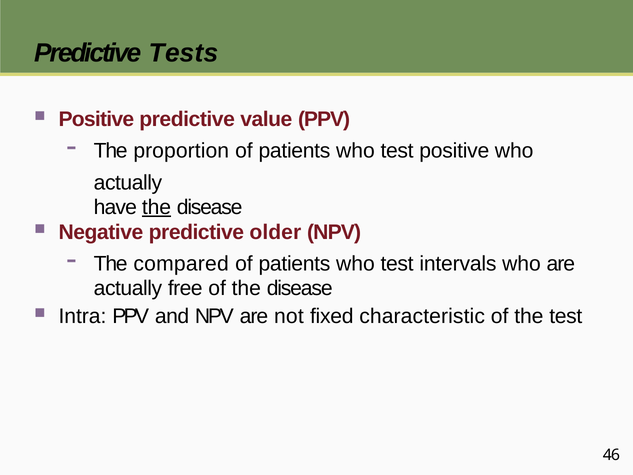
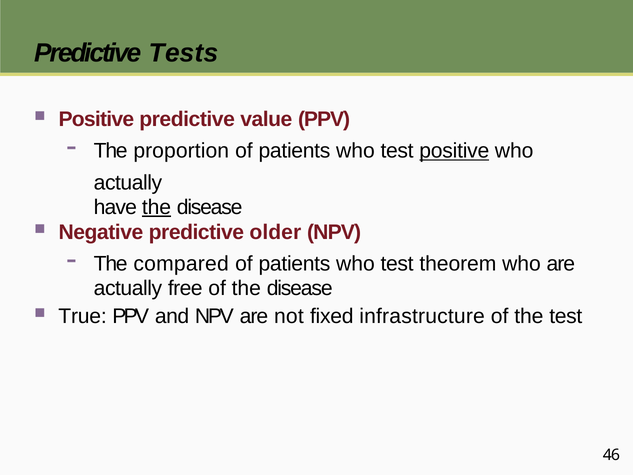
positive underline: none -> present (454, 151)
intervals: intervals -> theorem (458, 264)
Intra: Intra -> True (83, 316)
characteristic: characteristic -> infrastructure (422, 316)
